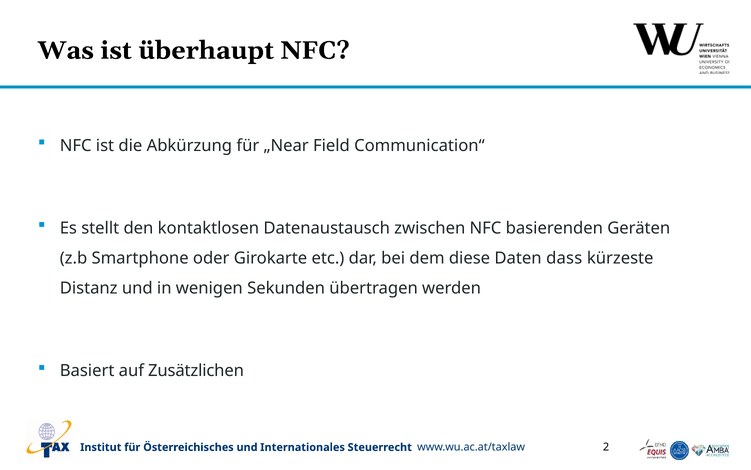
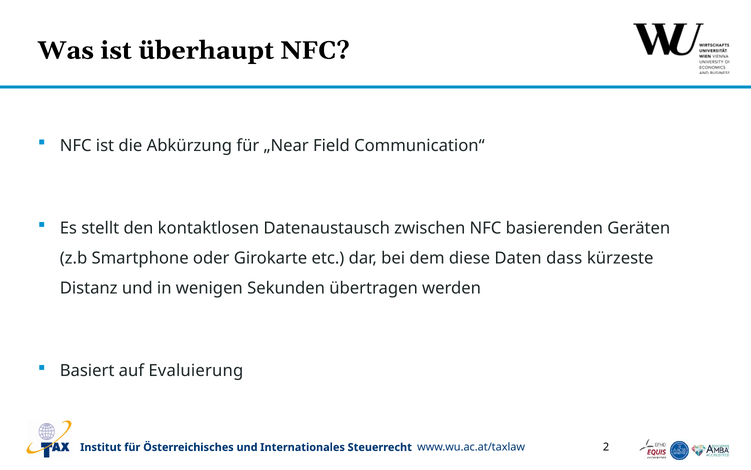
Zusätzlichen: Zusätzlichen -> Evaluierung (196, 370)
